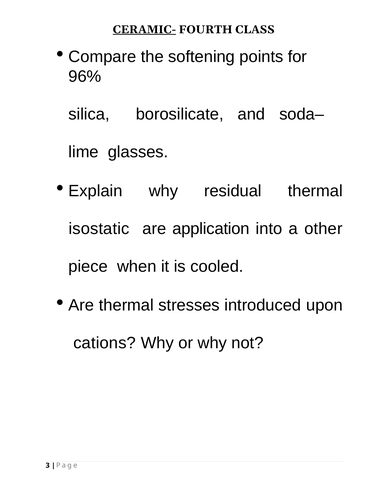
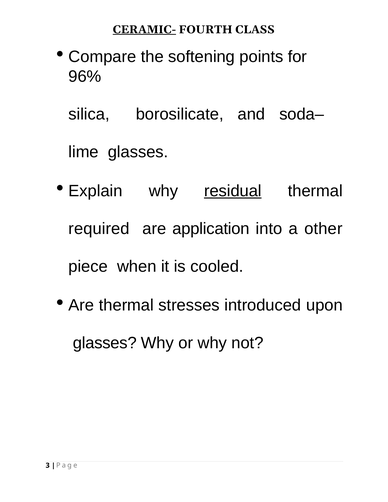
residual underline: none -> present (233, 191)
isostatic: isostatic -> required (99, 229)
cations: cations -> glasses (105, 343)
